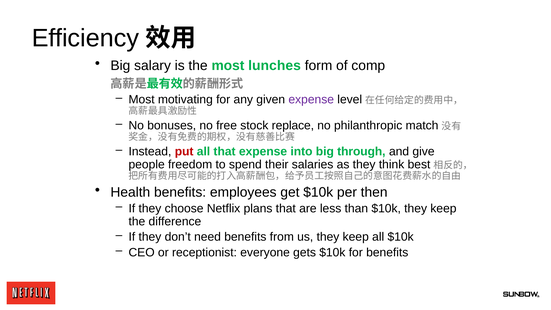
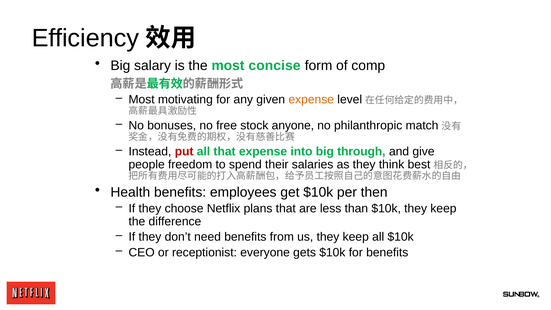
lunches: lunches -> concise (275, 66)
expense colour: purple -> orange (311, 99)
replace: replace -> anyone (293, 126)
